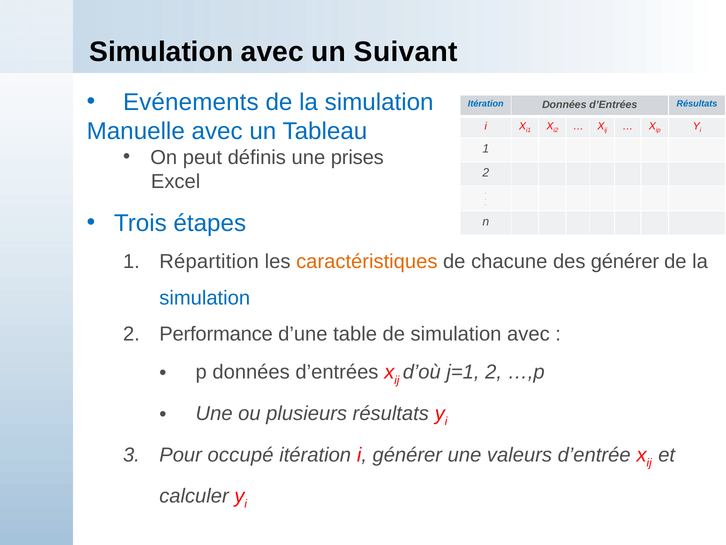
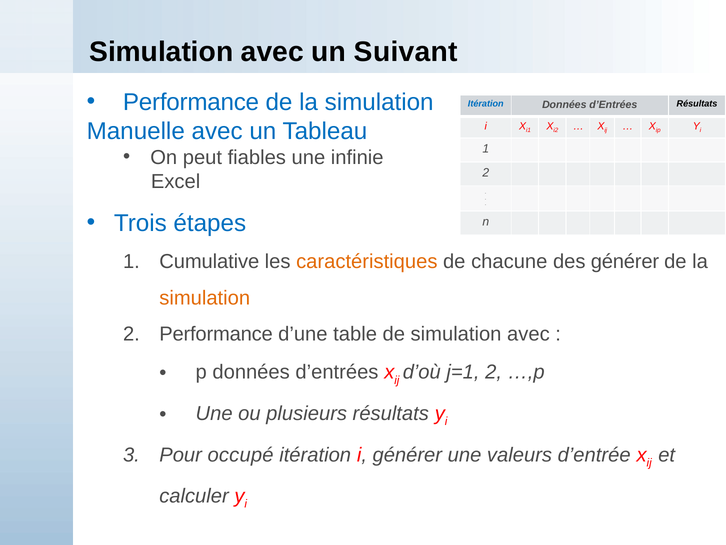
Evénements: Evénements -> Performance (191, 102)
Résultats colour: blue -> black (697, 104)
définis: définis -> fiables (257, 157)
prises: prises -> infinie (357, 157)
Répartition: Répartition -> Cumulative (209, 261)
simulation colour: blue -> orange (205, 298)
